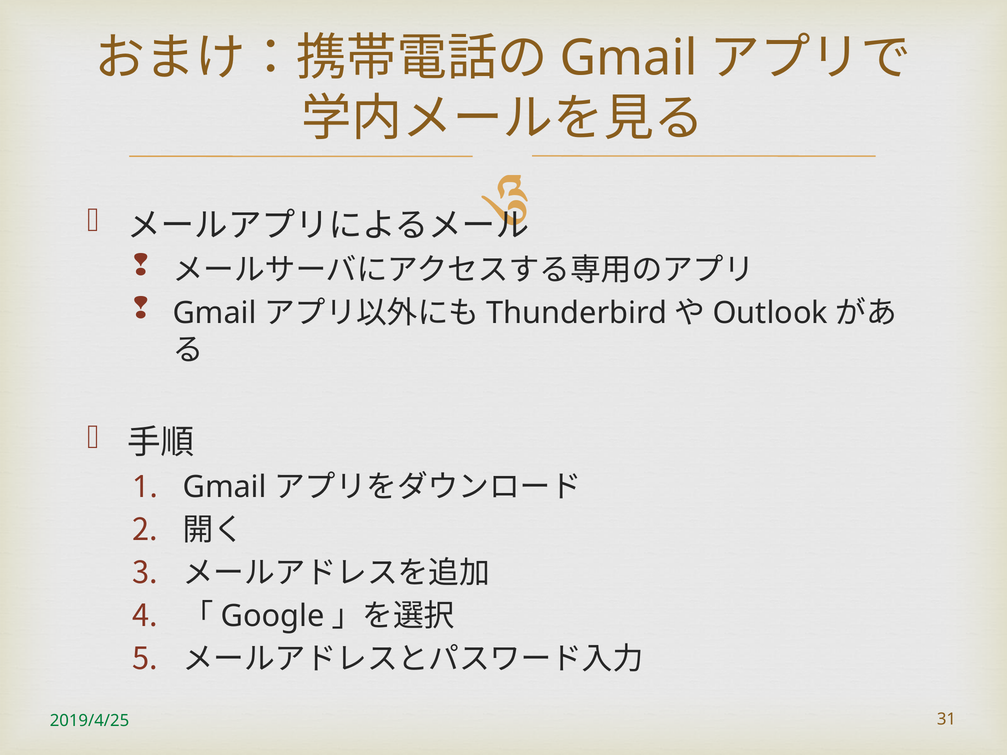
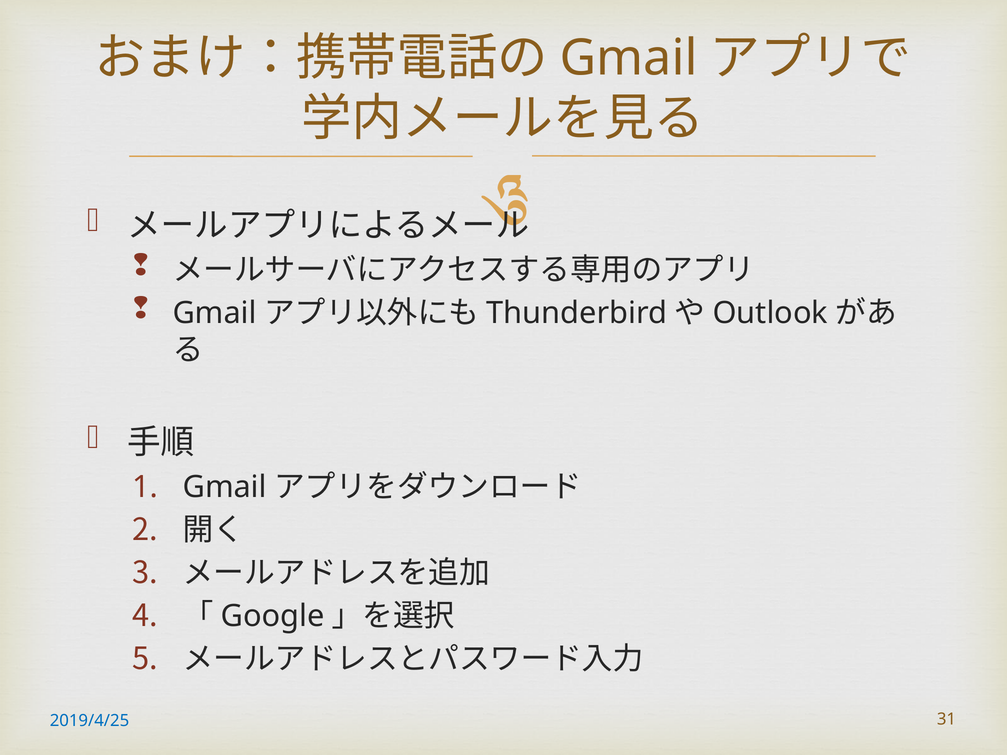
2019/4/25 colour: green -> blue (90, 721)
